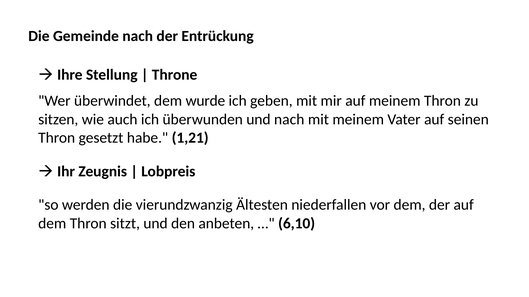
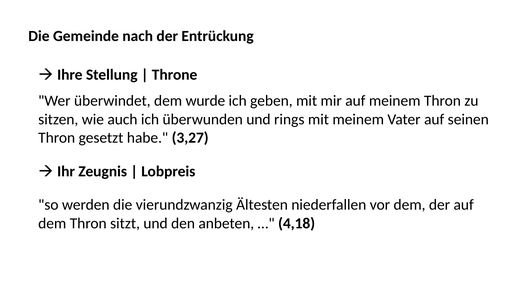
und nach: nach -> rings (289, 120)
1,21: 1,21 -> 3,27 (190, 138)
6,10: 6,10 -> 4,18 (297, 224)
